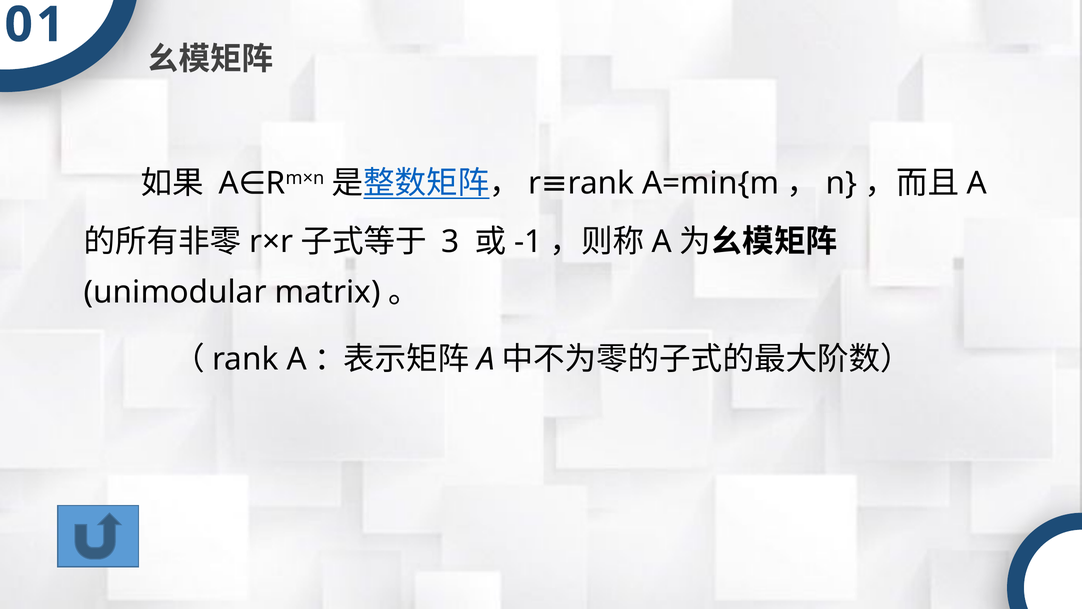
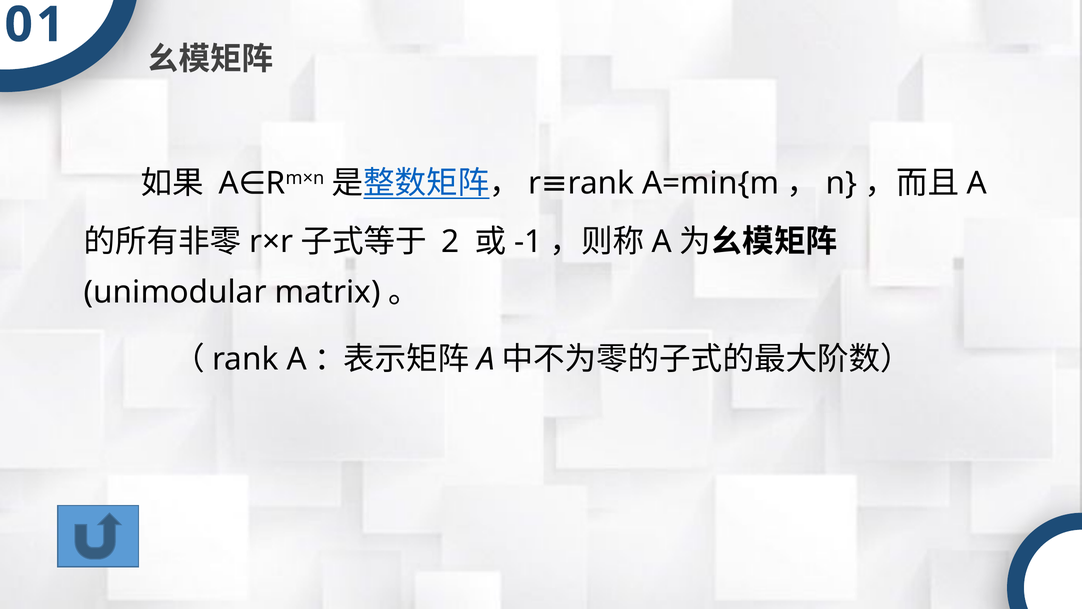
3: 3 -> 2 (450, 241)
